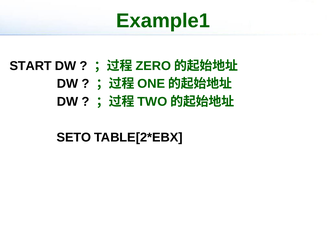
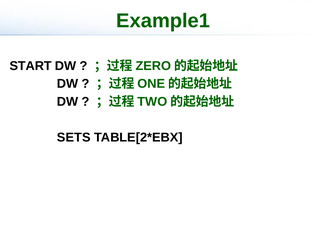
SETO: SETO -> SETS (74, 138)
